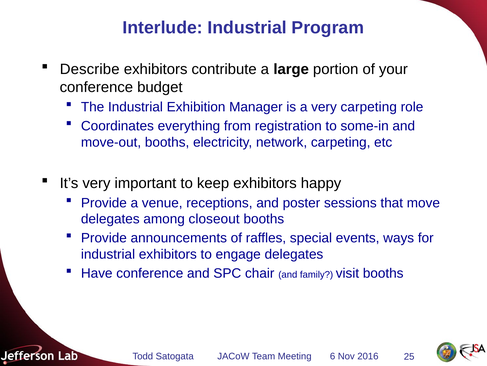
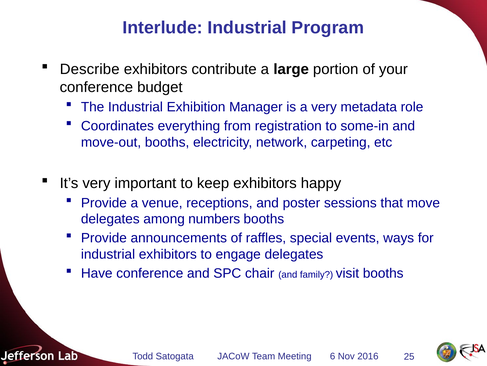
very carpeting: carpeting -> metadata (369, 107)
closeout: closeout -> numbers (214, 219)
